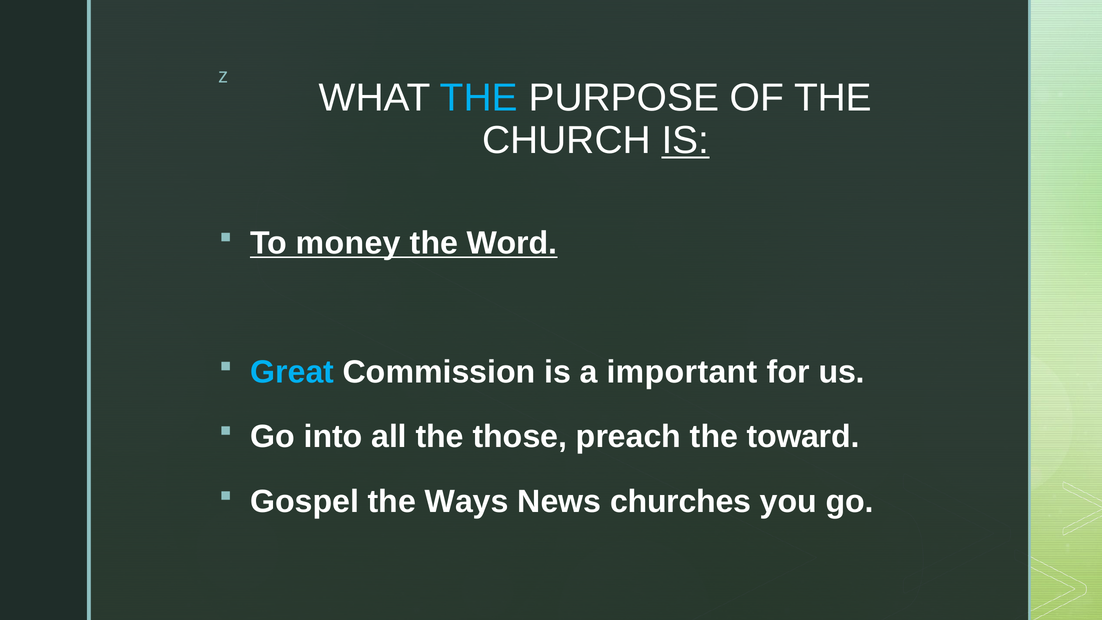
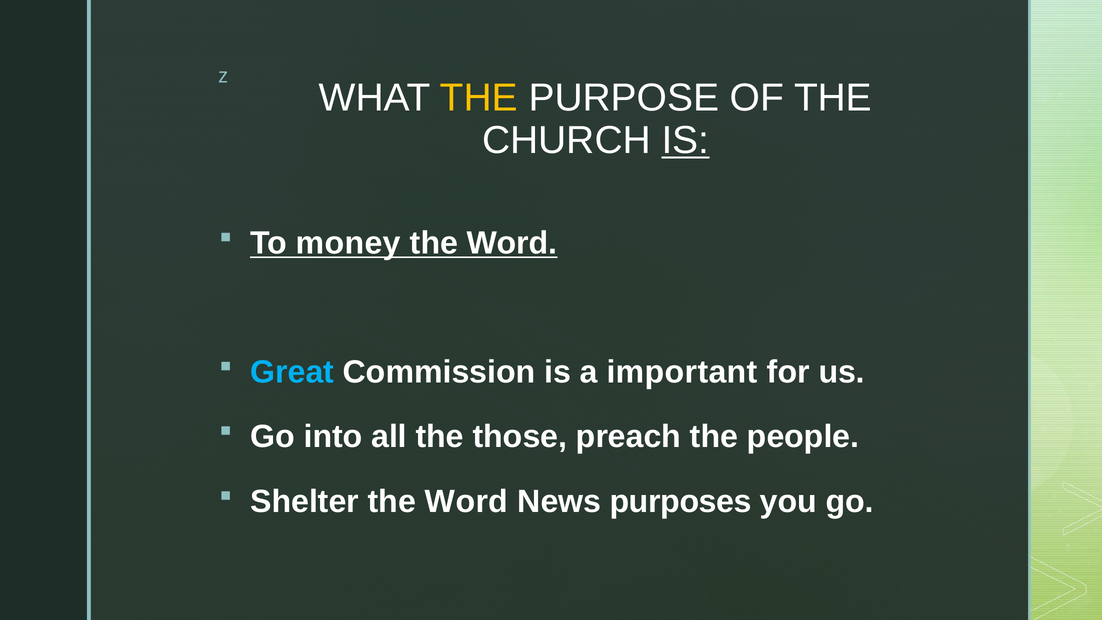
THE colour: light blue -> yellow (479, 98)
toward: toward -> people (803, 437)
Gospel: Gospel -> Shelter (305, 501)
Ways: Ways -> Word (466, 501)
churches: churches -> purposes (681, 501)
